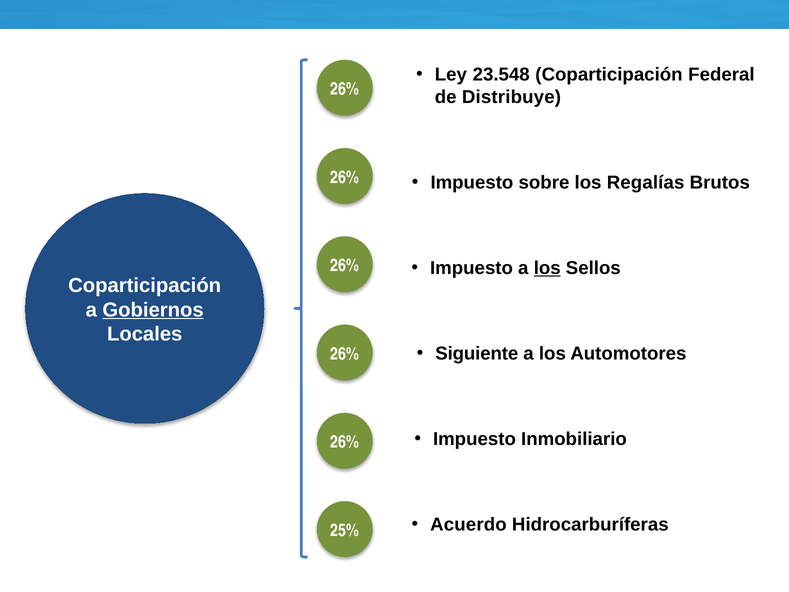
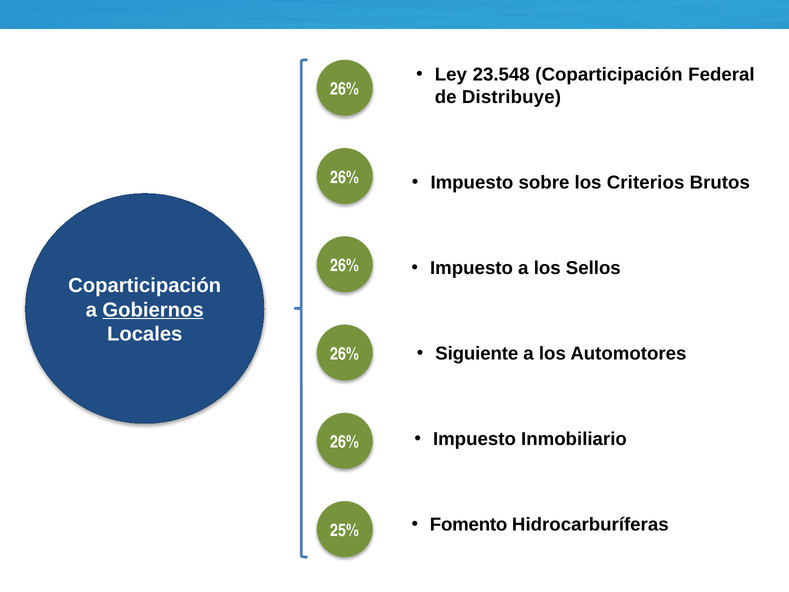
Regalías: Regalías -> Criterios (646, 183)
los underline: present -> none (547, 268)
Acuerdo: Acuerdo -> Fomento (469, 524)
